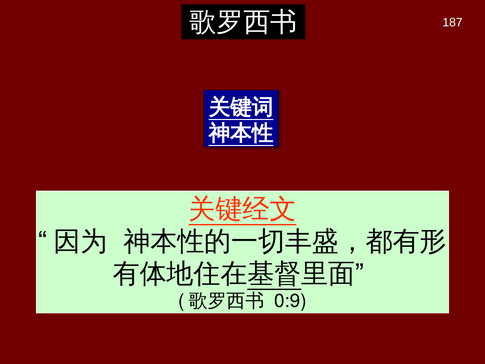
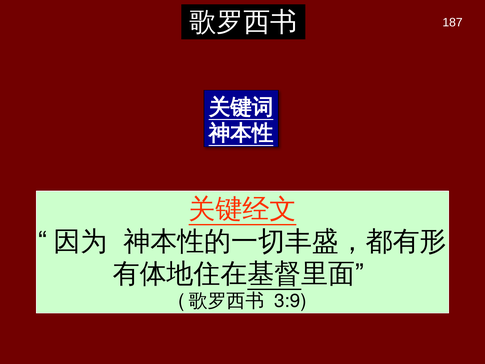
0:9: 0:9 -> 3:9 (291, 301)
